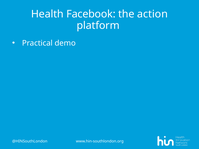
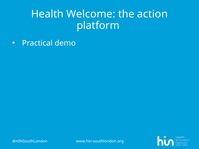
Facebook: Facebook -> Welcome (91, 14)
